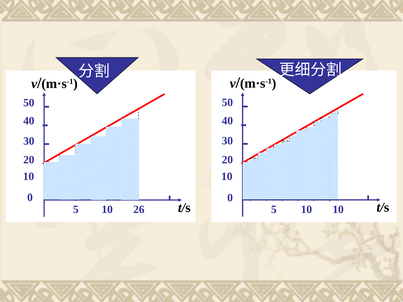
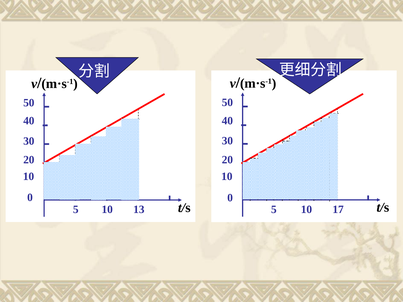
26: 26 -> 13 (139, 210)
10 10: 10 -> 17 (338, 210)
